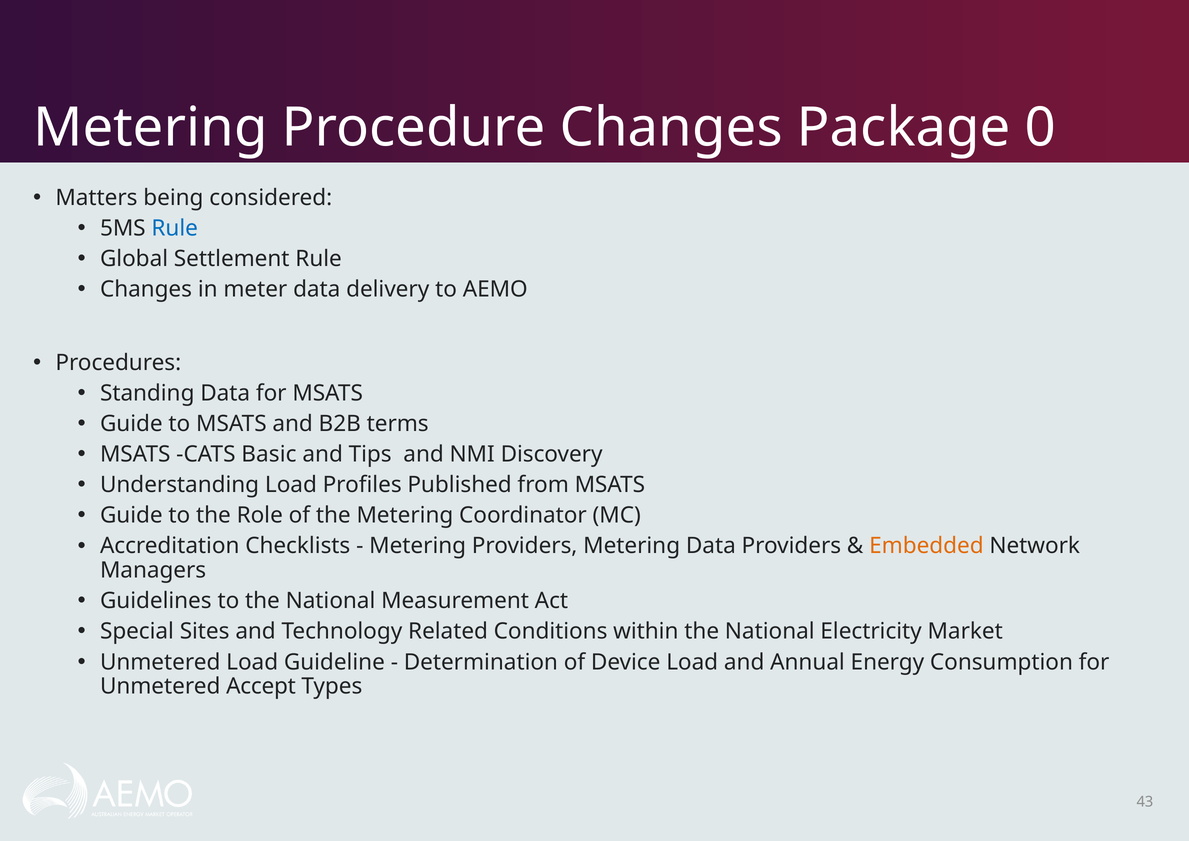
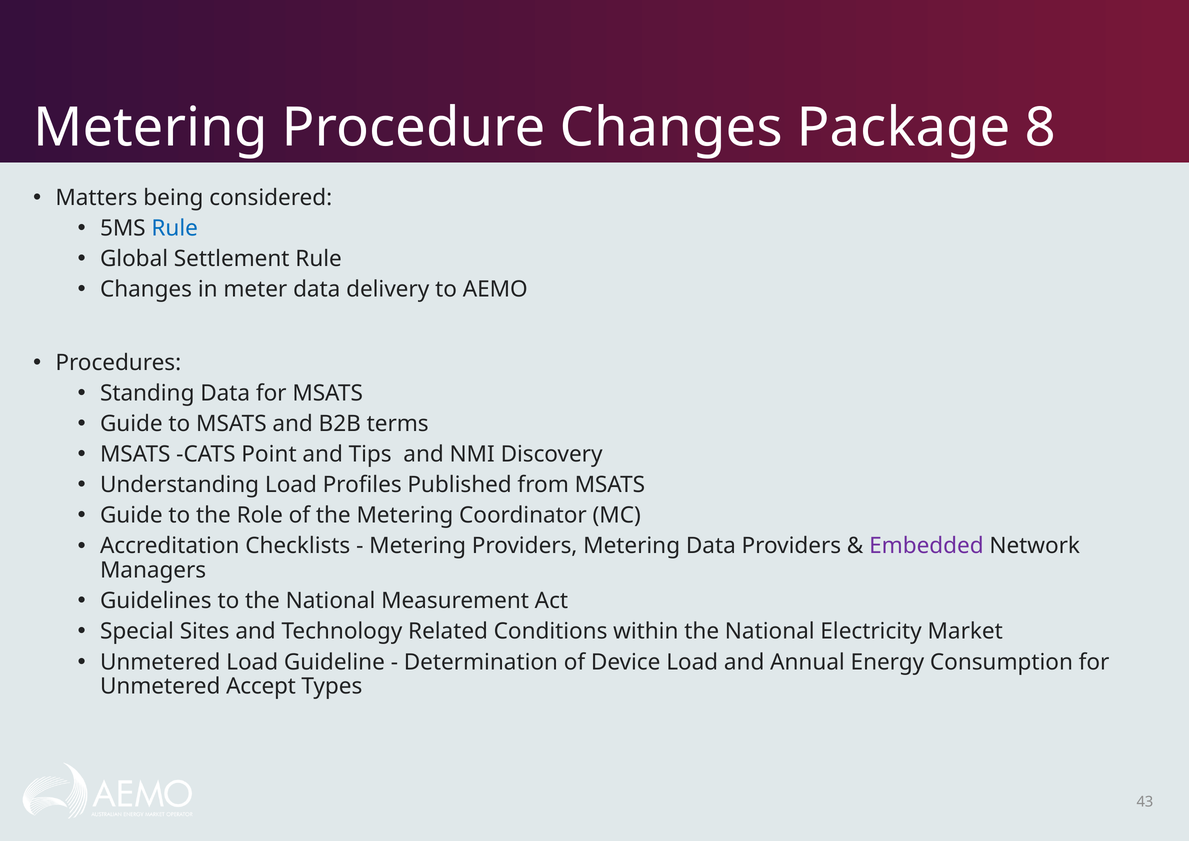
0: 0 -> 8 (1040, 128)
Basic: Basic -> Point (269, 454)
Embedded colour: orange -> purple (926, 546)
